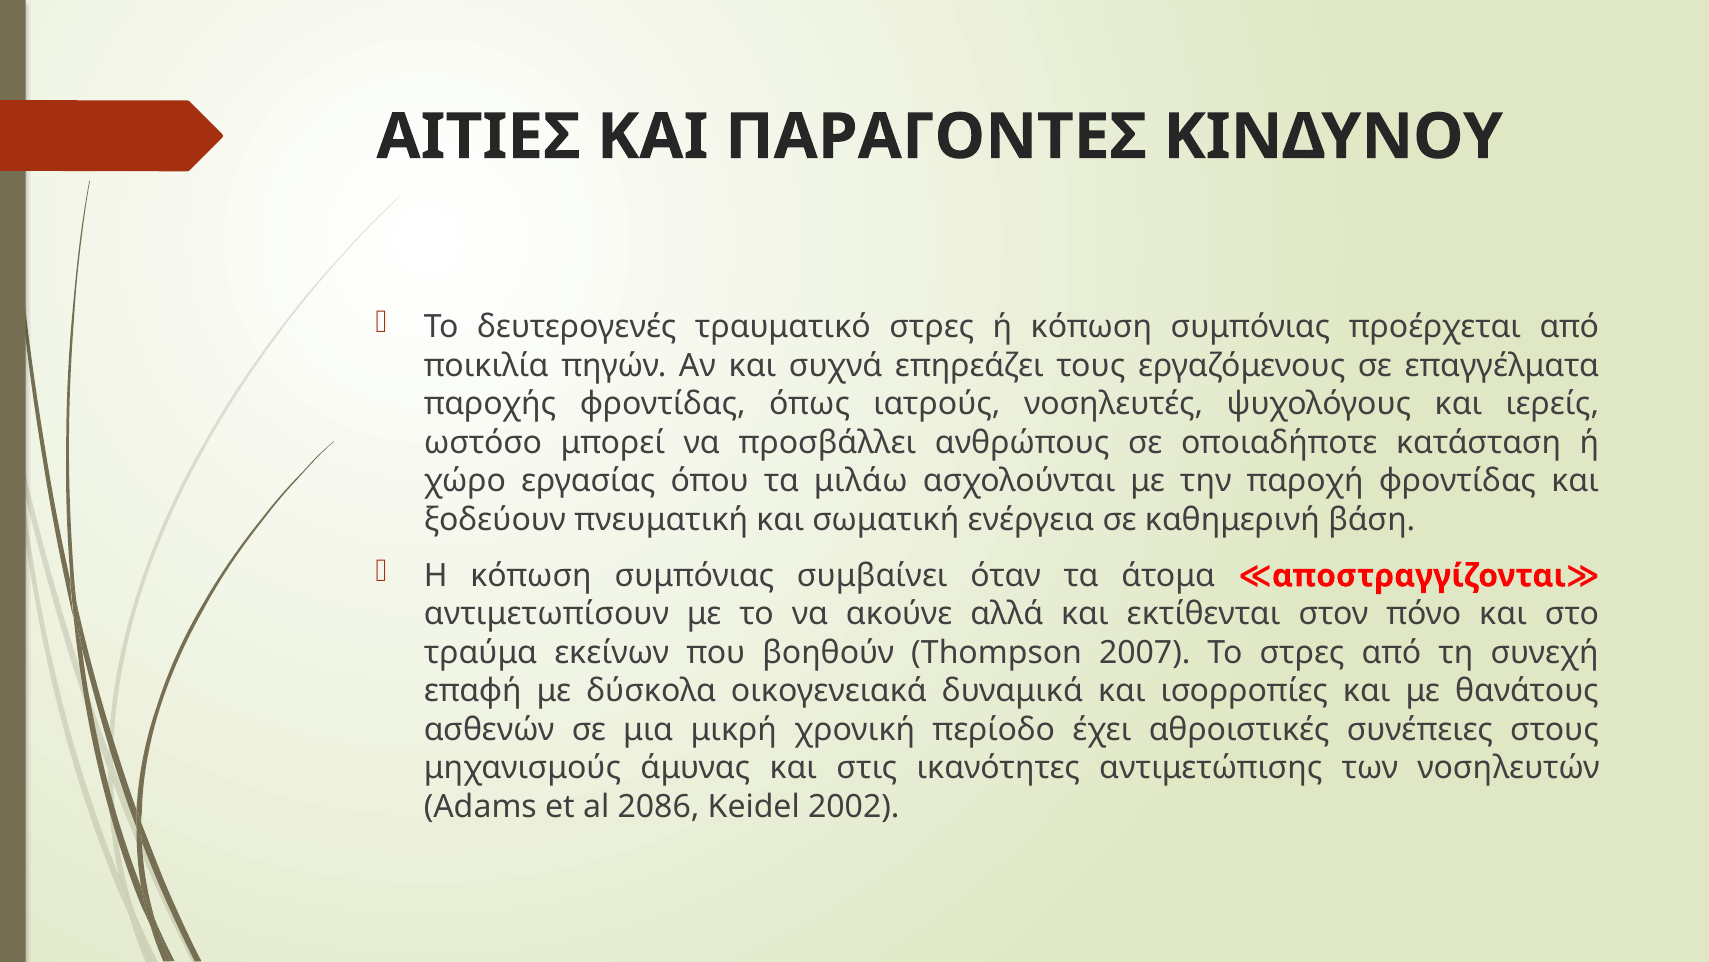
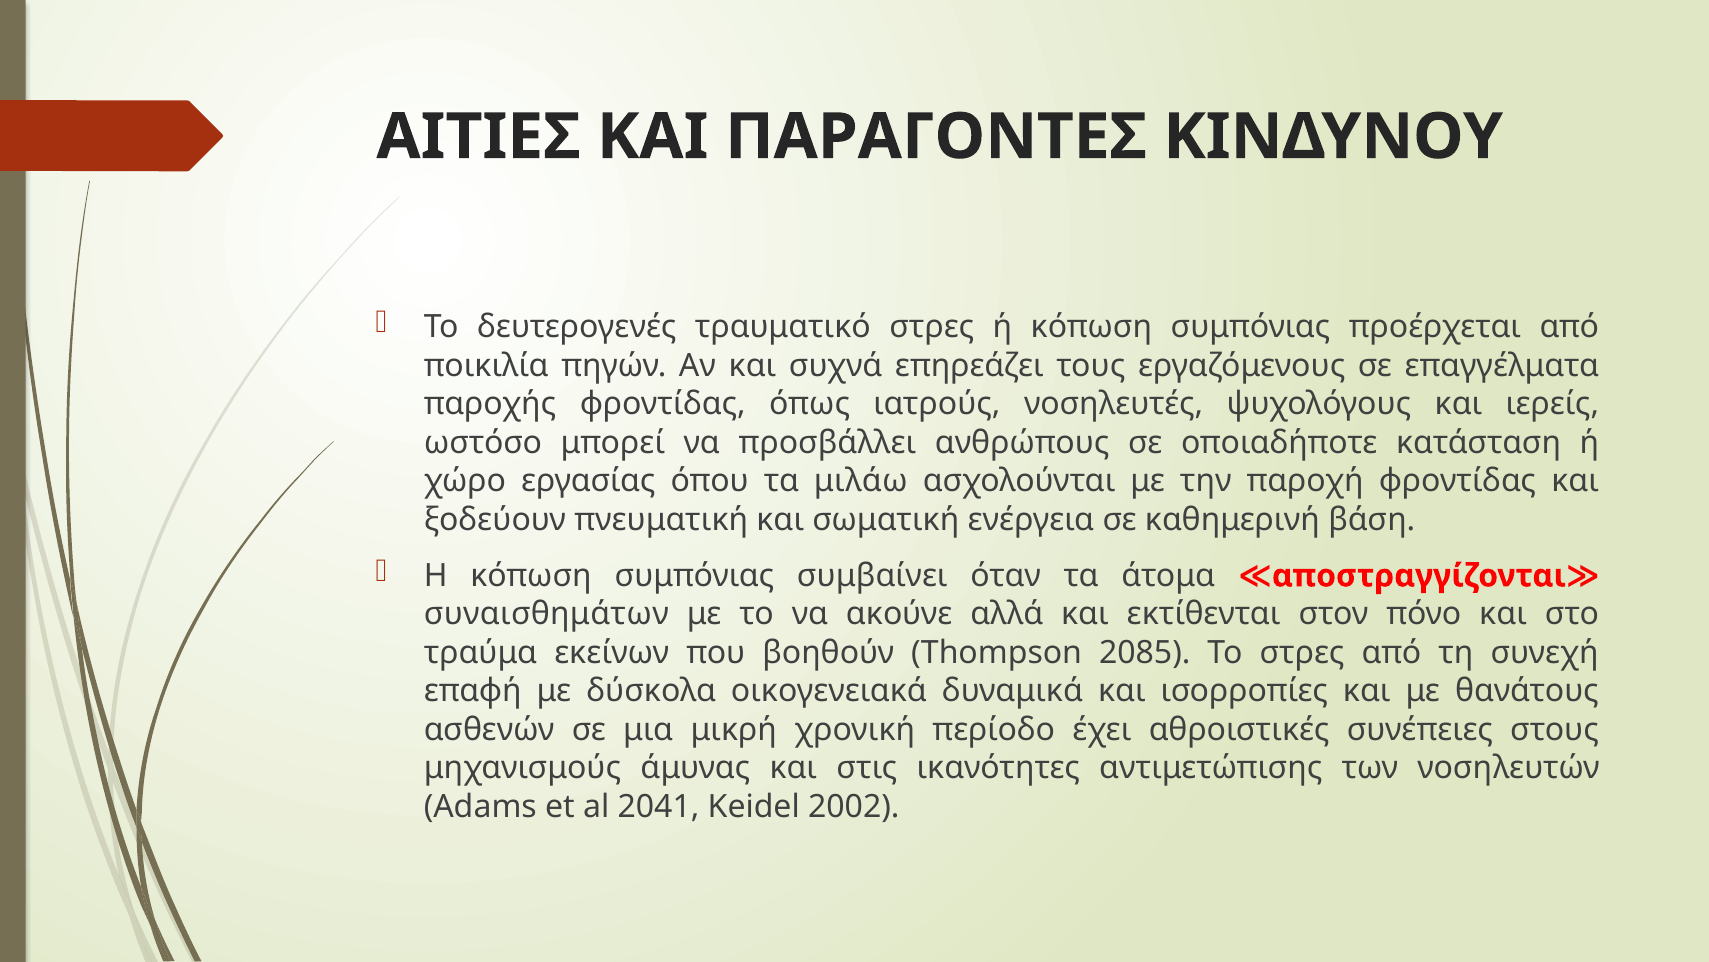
αντιμετωπίσουν: αντιμετωπίσουν -> συναισθημάτων (546, 614)
2007: 2007 -> 2085 (1145, 652)
2086: 2086 -> 2041 (658, 806)
